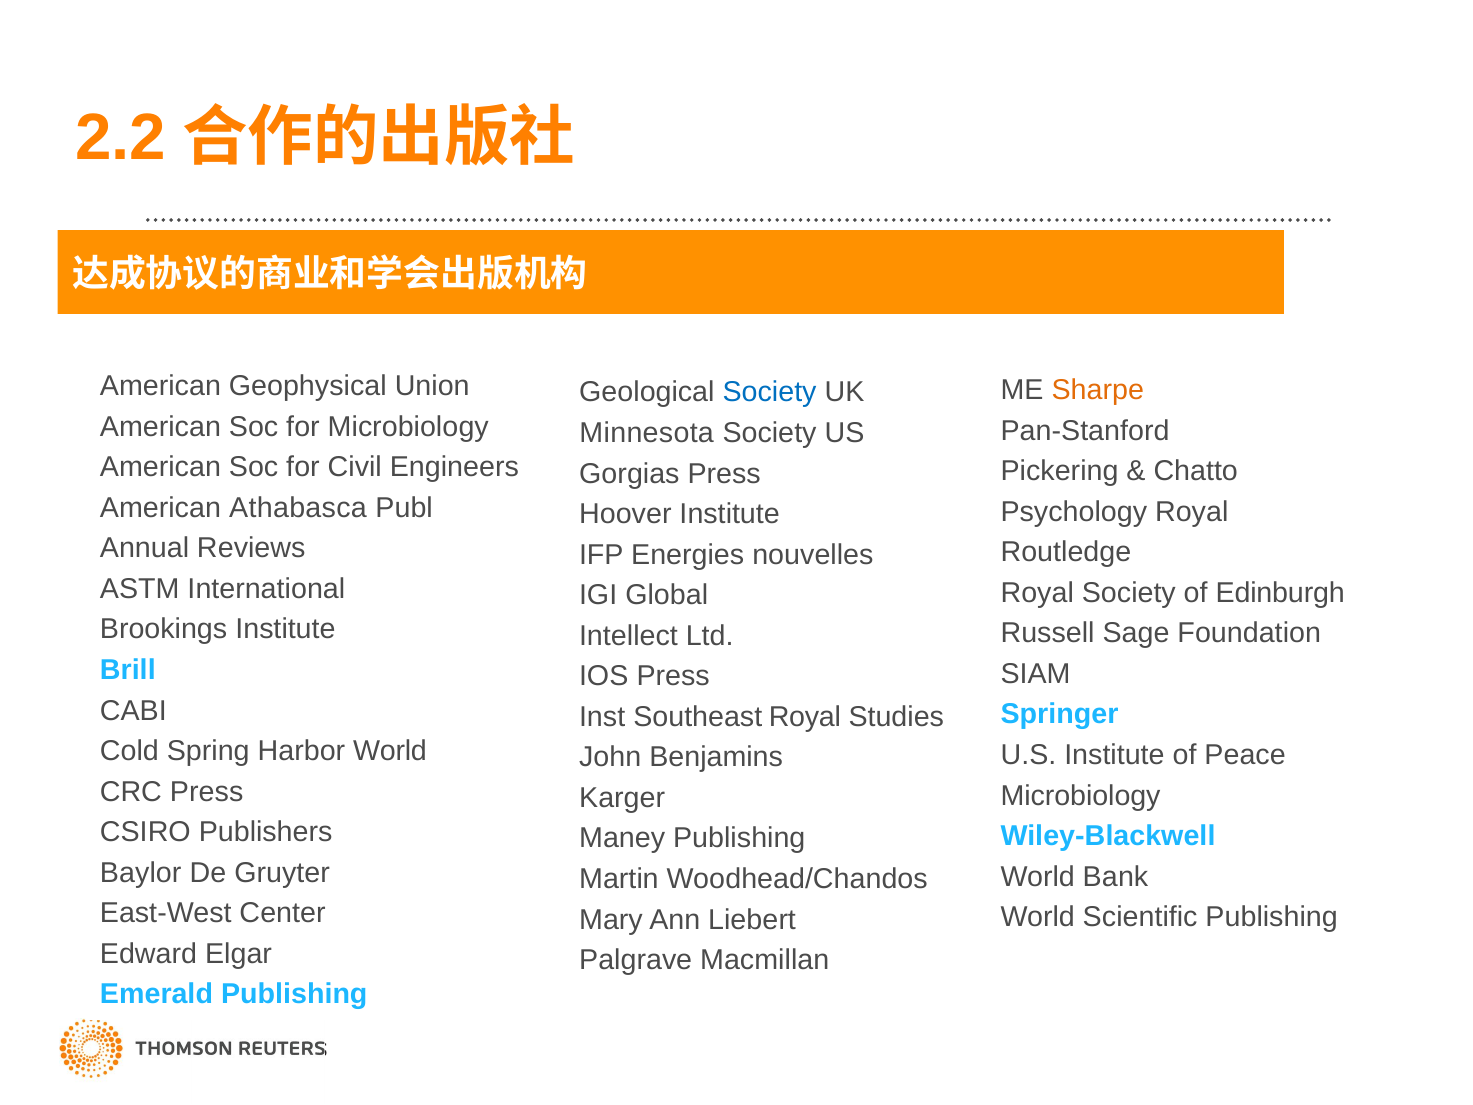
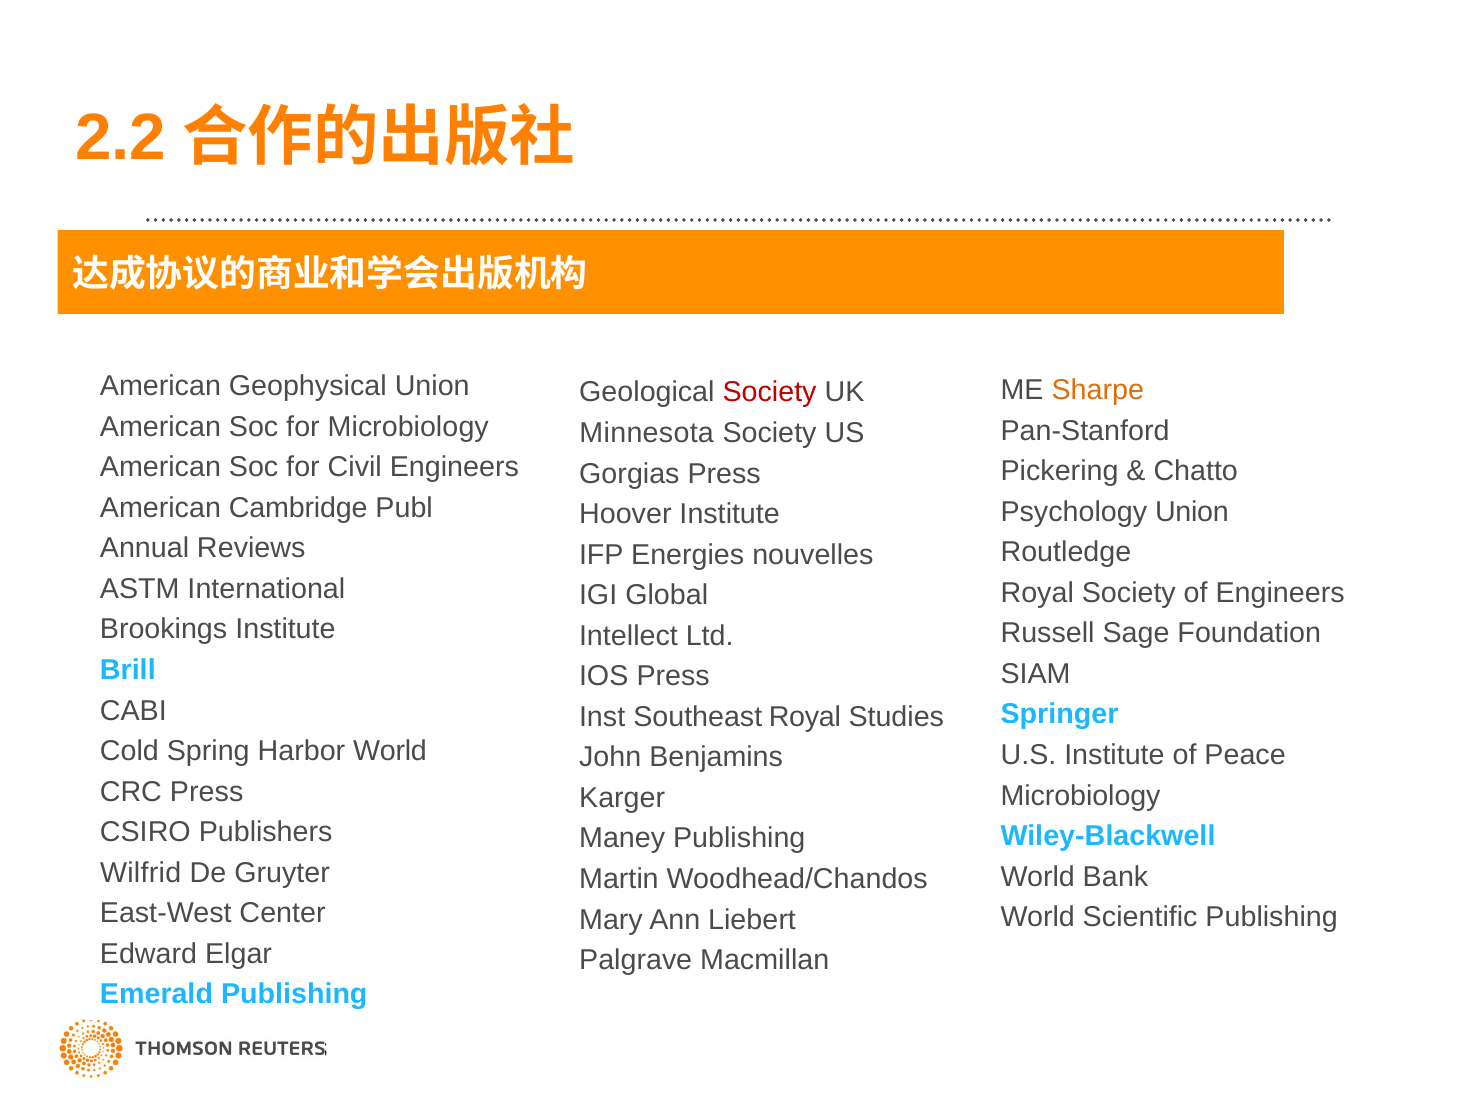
Society colour: blue -> red (770, 392)
Athabasca: Athabasca -> Cambridge (298, 508)
Psychology Royal: Royal -> Union (1192, 512)
of Edinburgh: Edinburgh -> Engineers (1280, 593)
Baylor: Baylor -> Wilfrid (141, 873)
